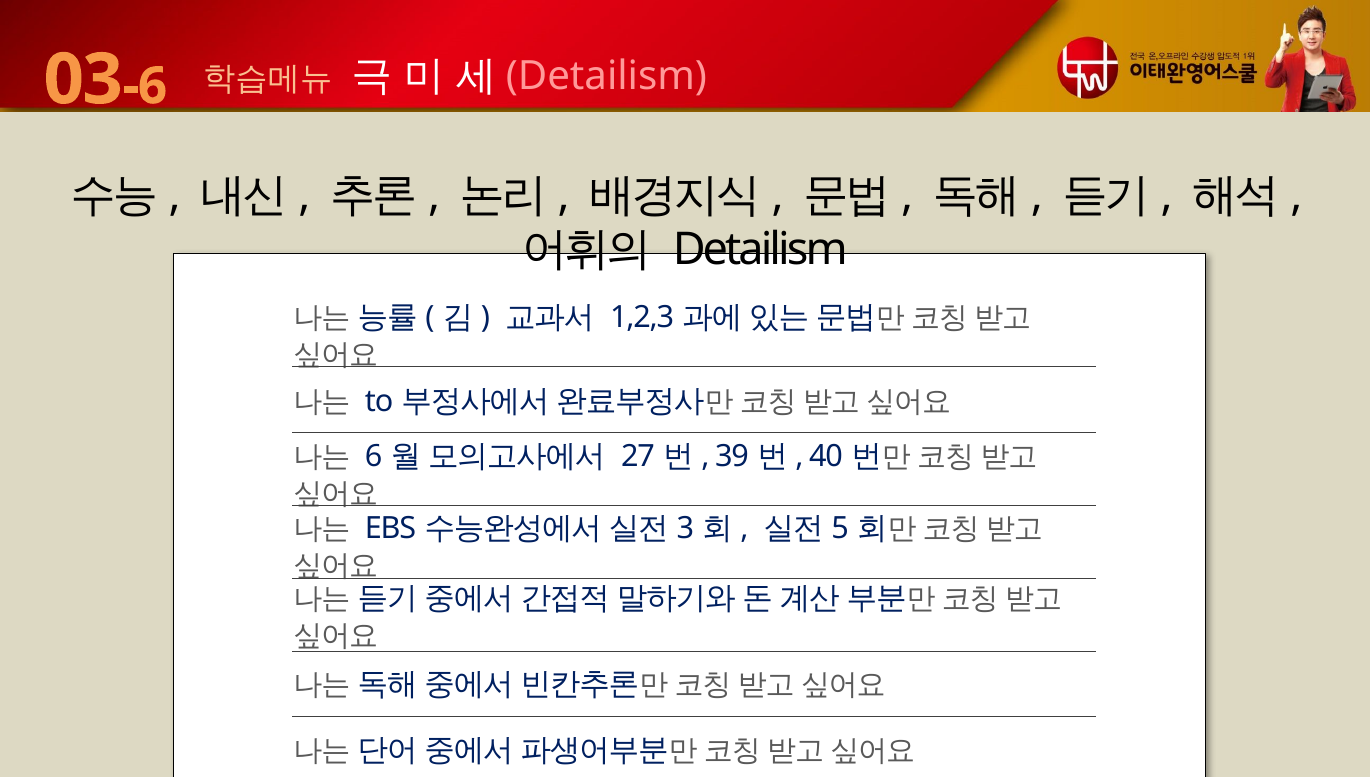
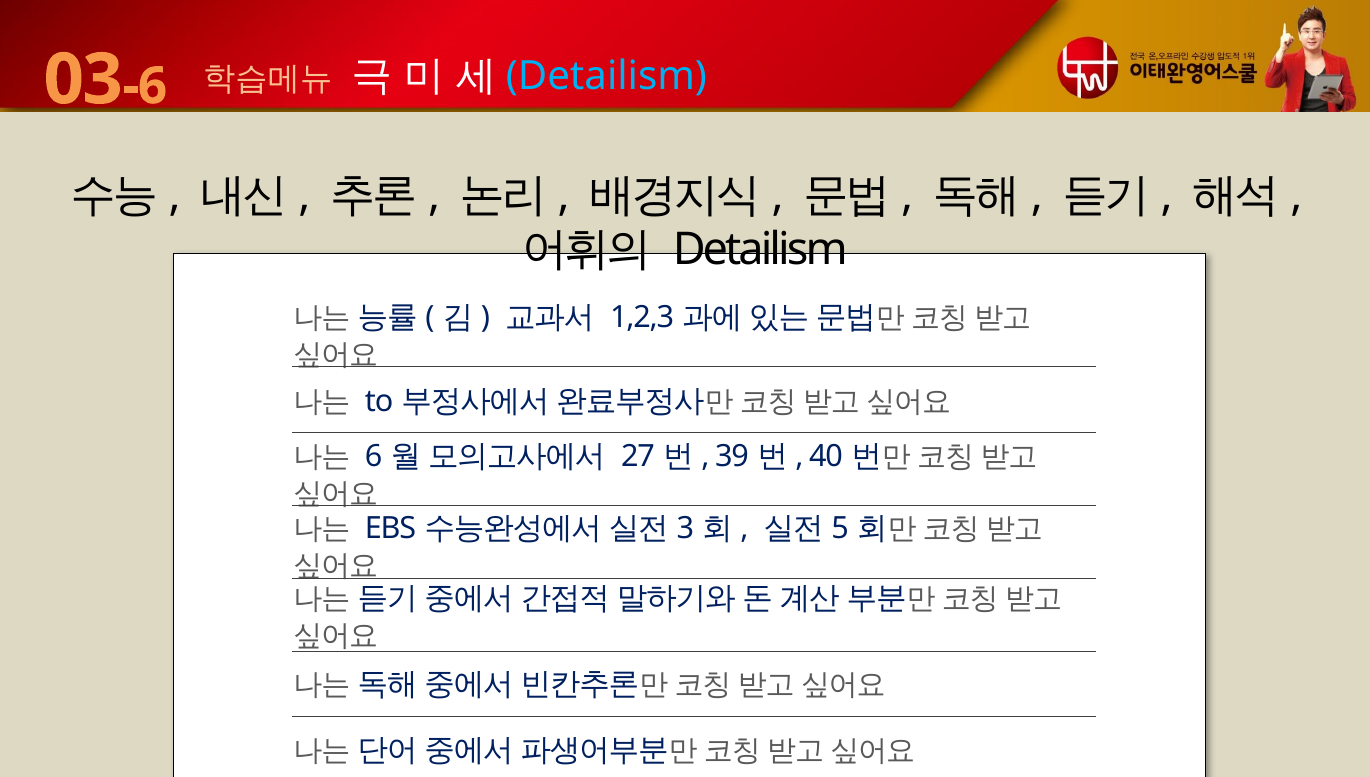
Detailism colour: pink -> light blue (606, 77)
